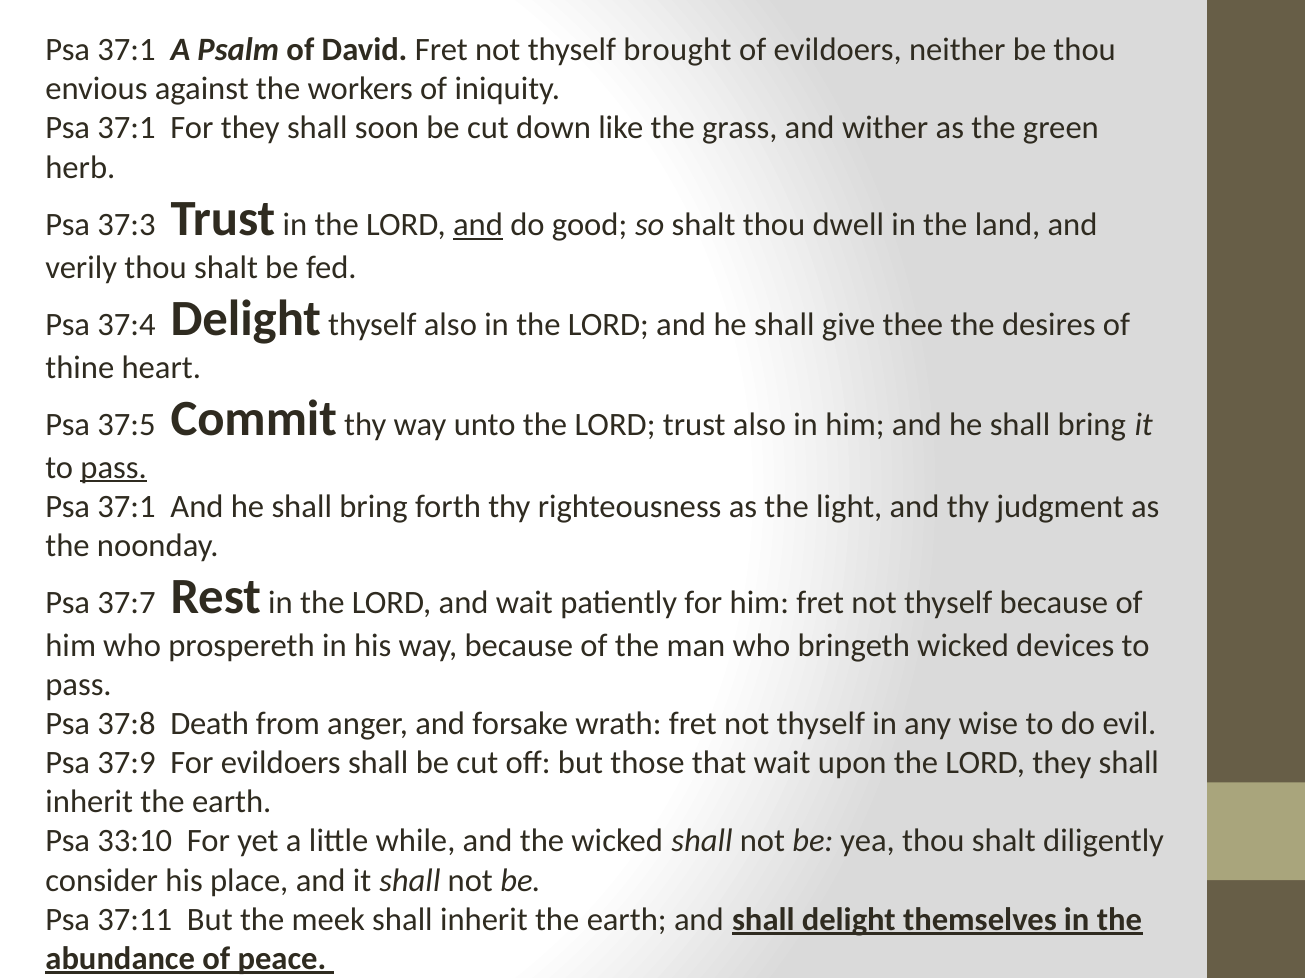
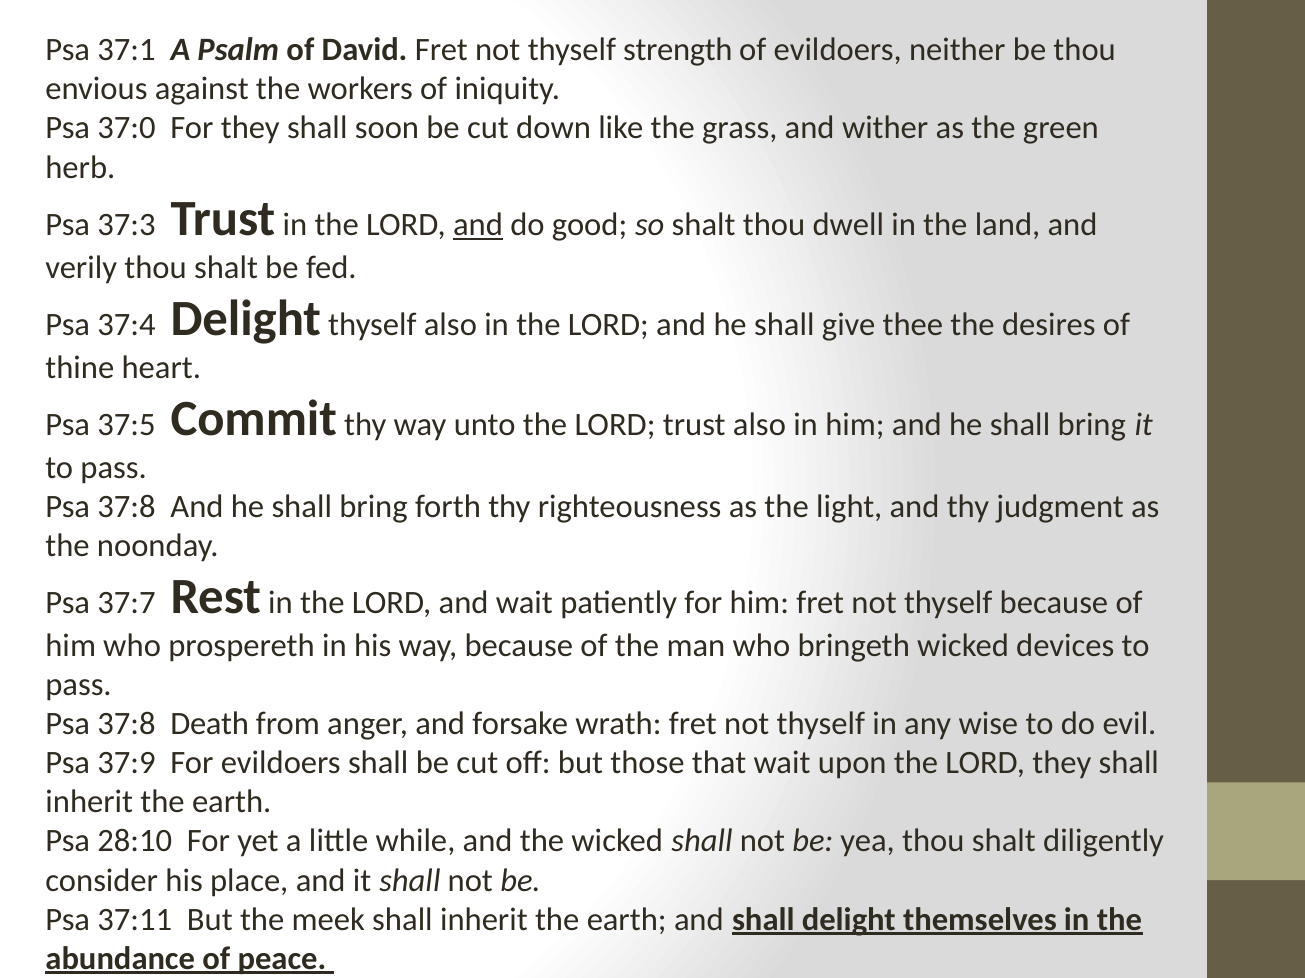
brought: brought -> strength (678, 50)
37:1: 37:1 -> 37:0 (127, 128)
pass underline: present -> none (114, 468)
37:1: 37:1 -> 37:8 (127, 507)
33:10: 33:10 -> 28:10 (135, 842)
